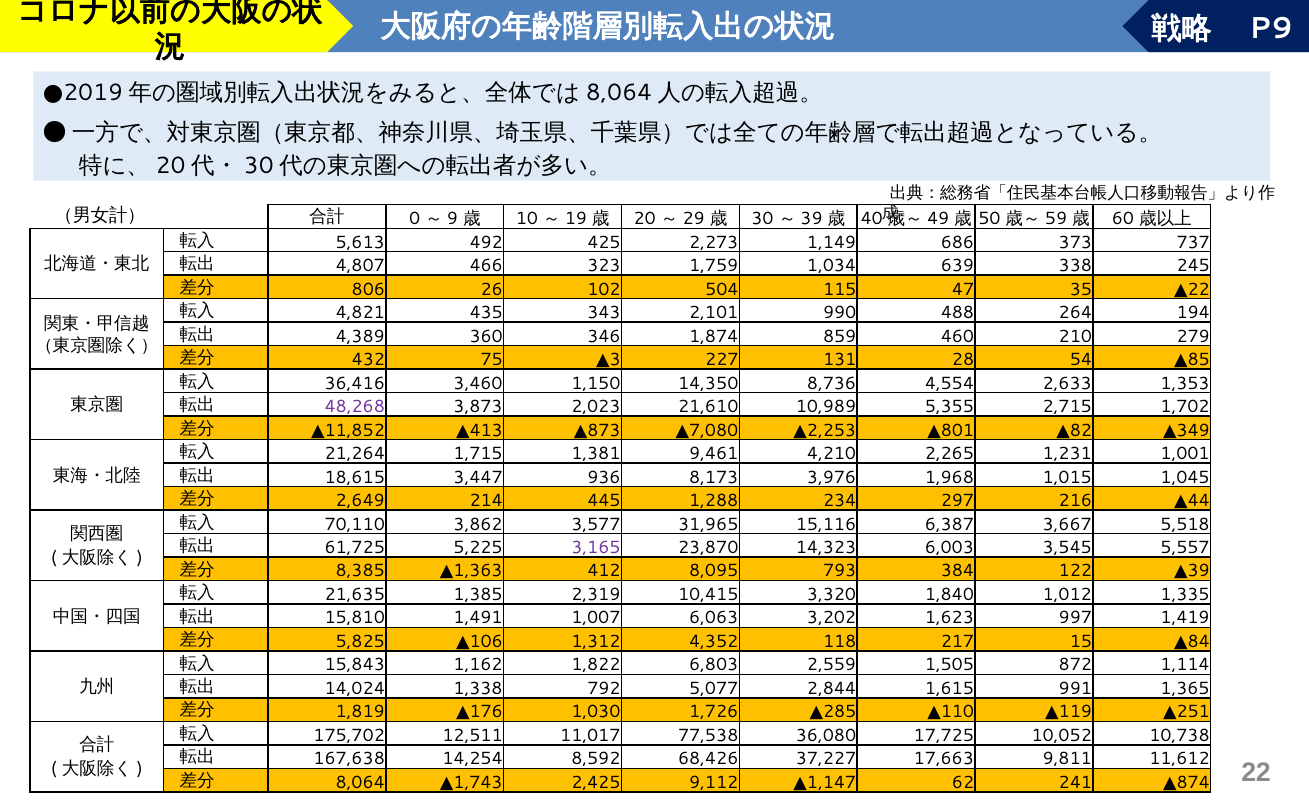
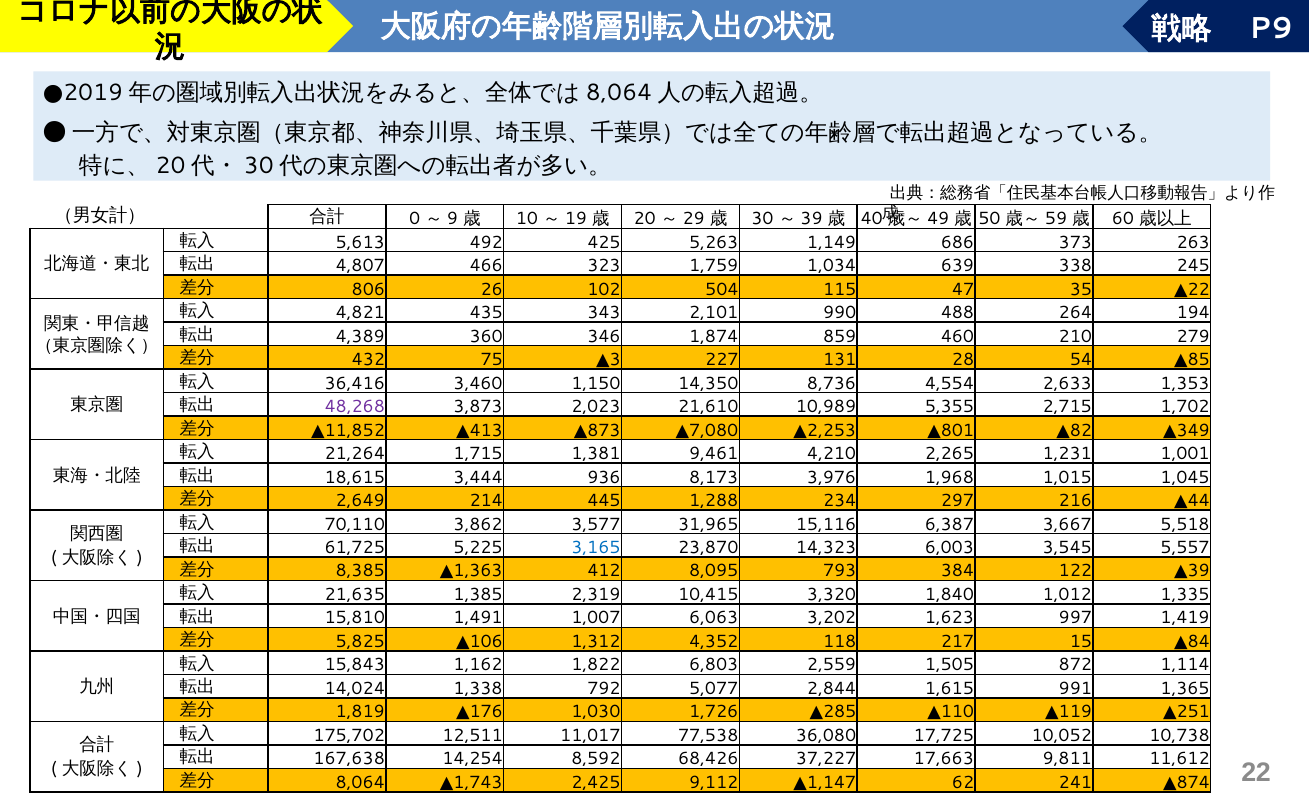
2,273: 2,273 -> 5,263 (714, 243)
737: 737 -> 263 (1193, 243)
3,447: 3,447 -> 3,444 (478, 478)
3,165 colour: purple -> blue (596, 548)
